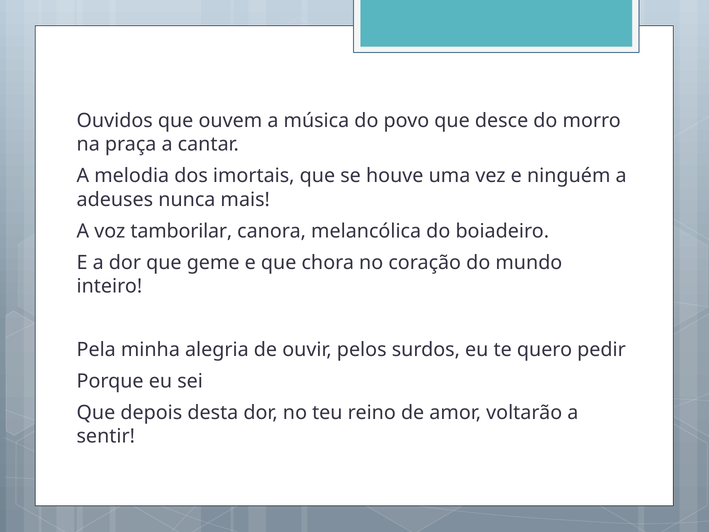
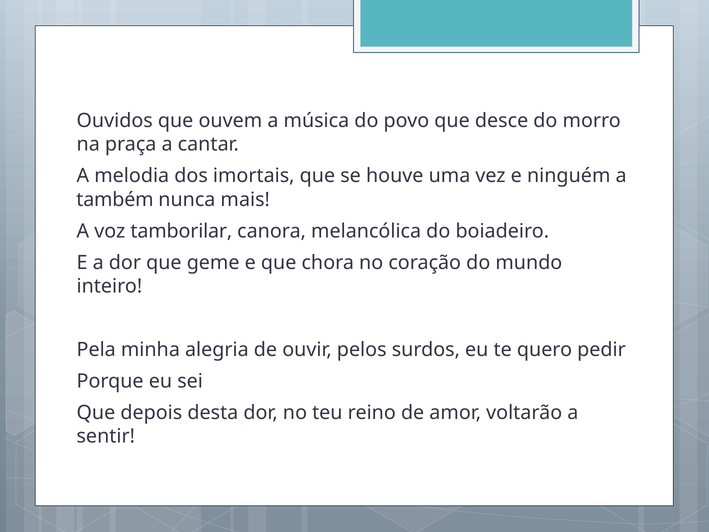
adeuses: adeuses -> também (115, 200)
